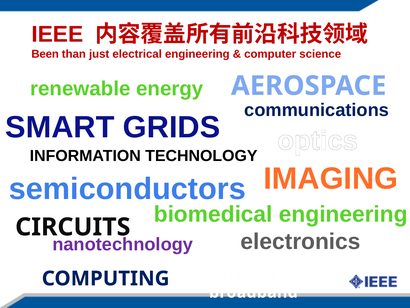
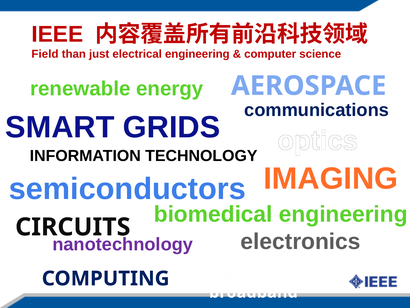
Been: Been -> Field (45, 54)
